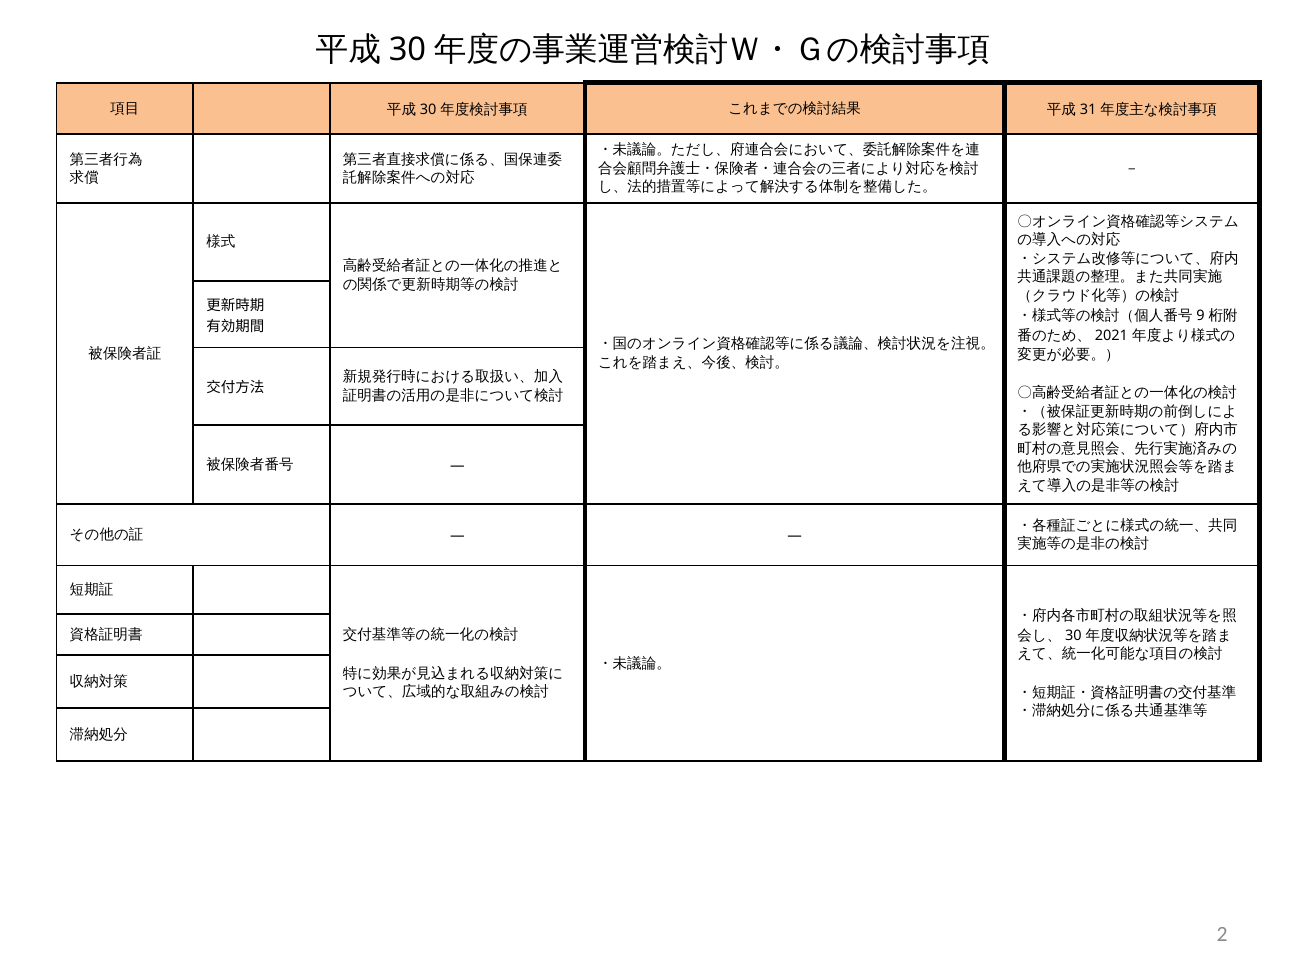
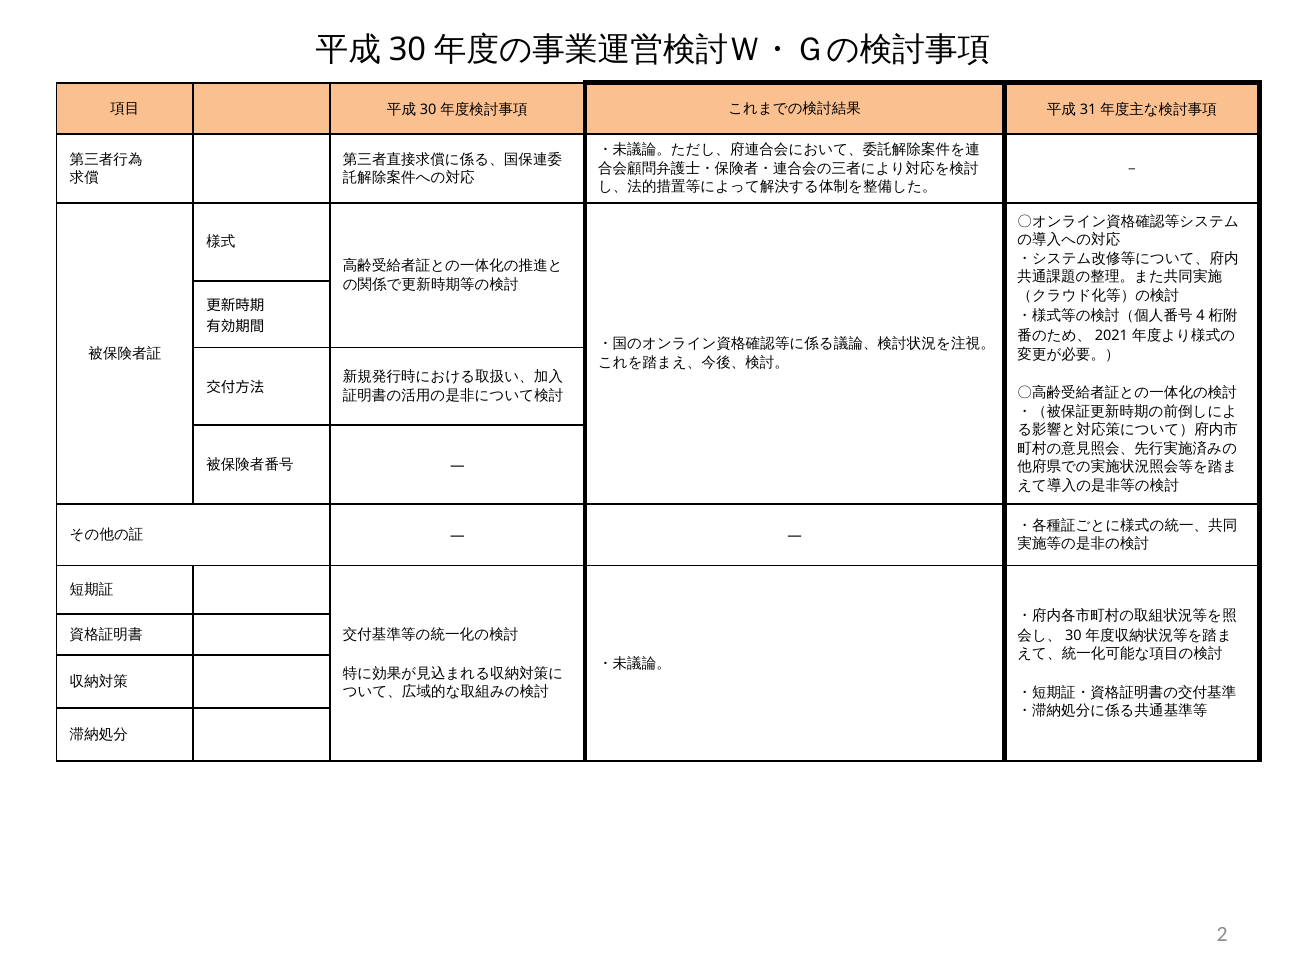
9: 9 -> 4 (1201, 316)
